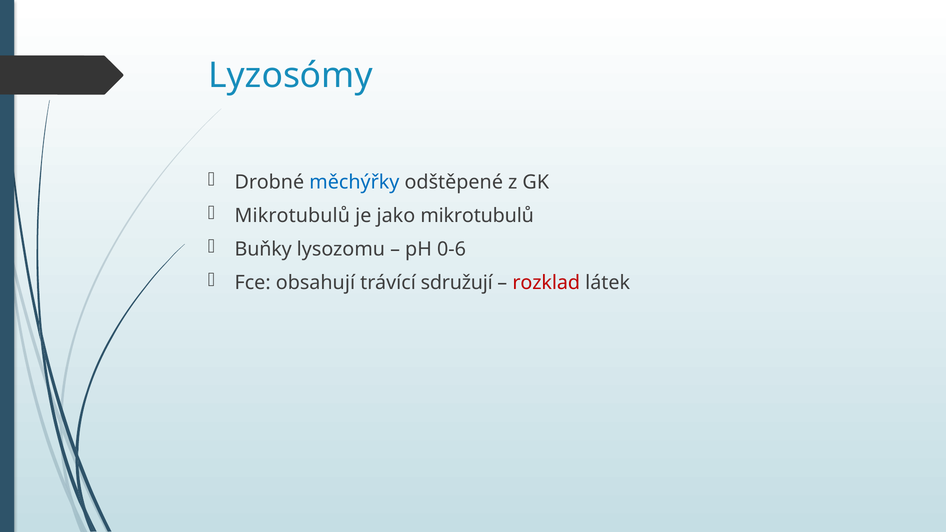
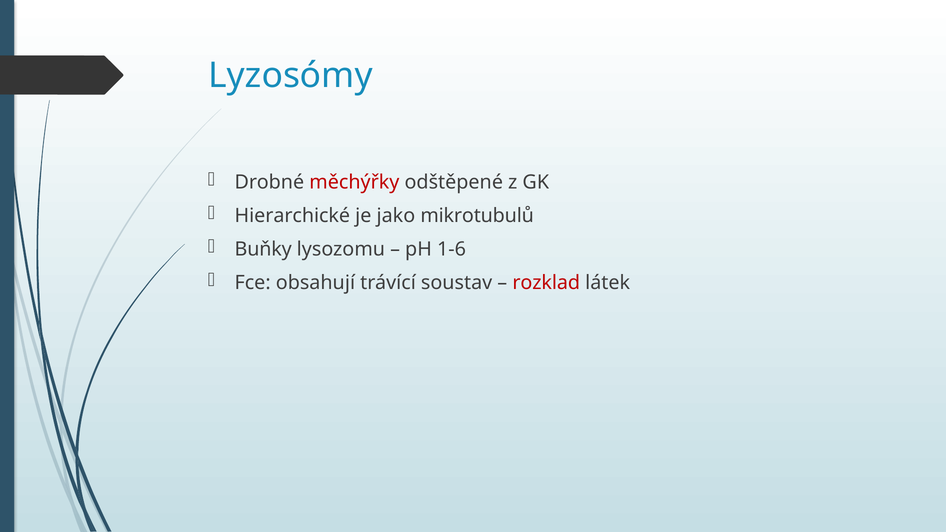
měchýřky colour: blue -> red (354, 182)
Mikrotubulů: Mikrotubulů -> Hierarchické (292, 216)
0-6: 0-6 -> 1-6 (451, 249)
sdružují: sdružují -> soustav (457, 283)
